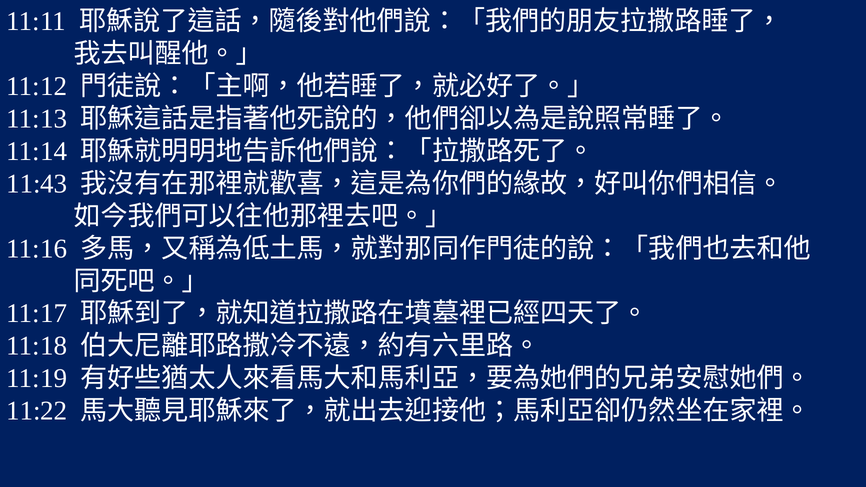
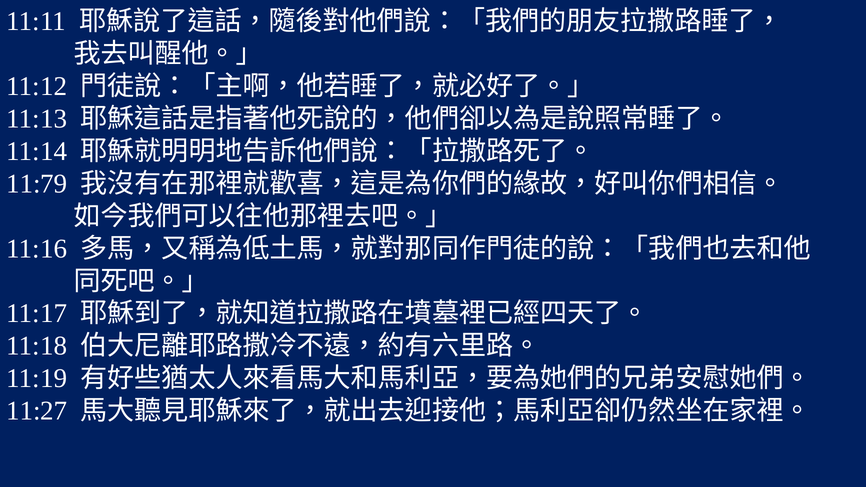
11:43: 11:43 -> 11:79 (37, 184)
11:22: 11:22 -> 11:27 (37, 411)
